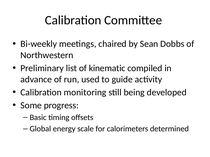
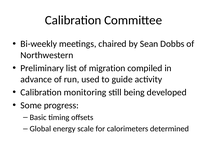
kinematic: kinematic -> migration (107, 68)
